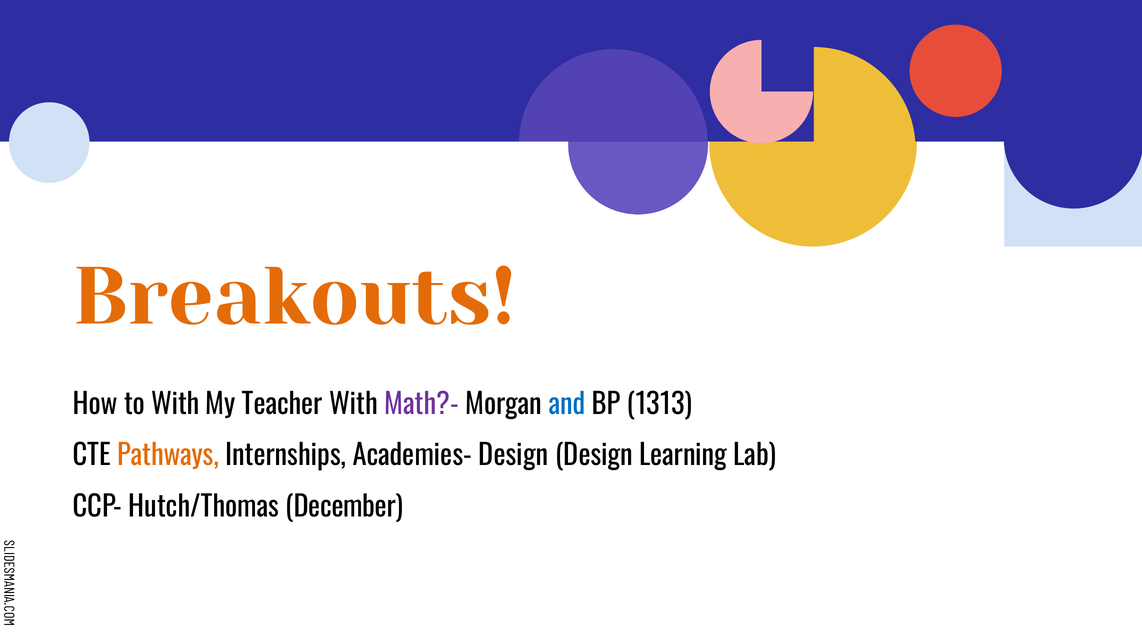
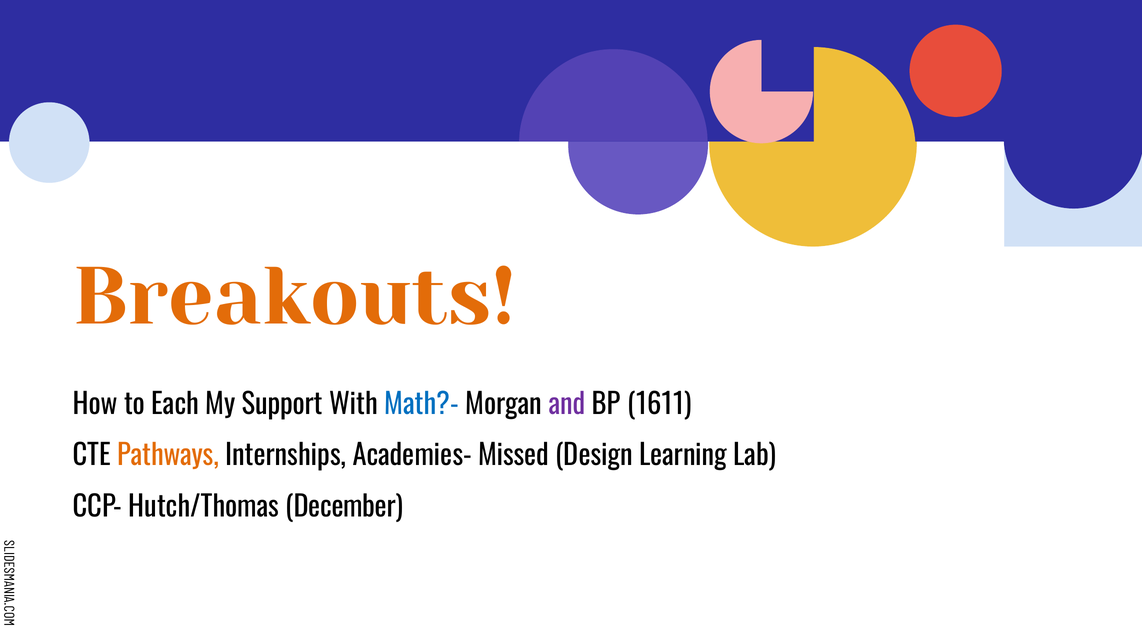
to With: With -> Each (175, 404)
Teacher: Teacher -> Support (282, 404)
Math?- colour: purple -> blue (422, 404)
and colour: blue -> purple (567, 404)
1313: 1313 -> 1611 (660, 404)
Academies- Design: Design -> Missed (514, 456)
